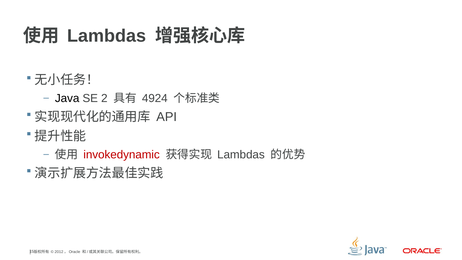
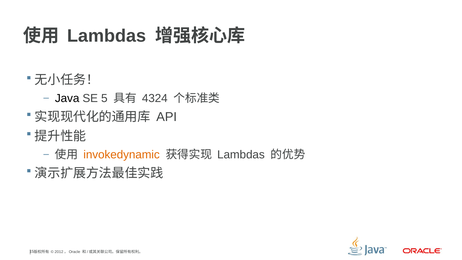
2: 2 -> 5 (104, 98)
4924: 4924 -> 4324 (155, 98)
invokedynamic colour: red -> orange (122, 155)
